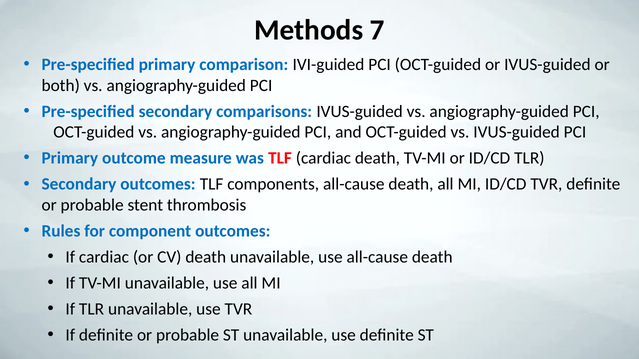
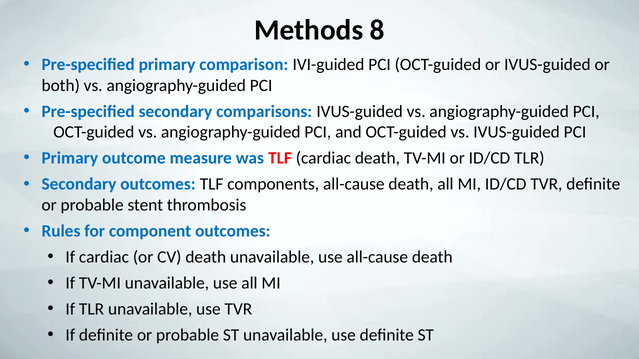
7: 7 -> 8 (377, 30)
